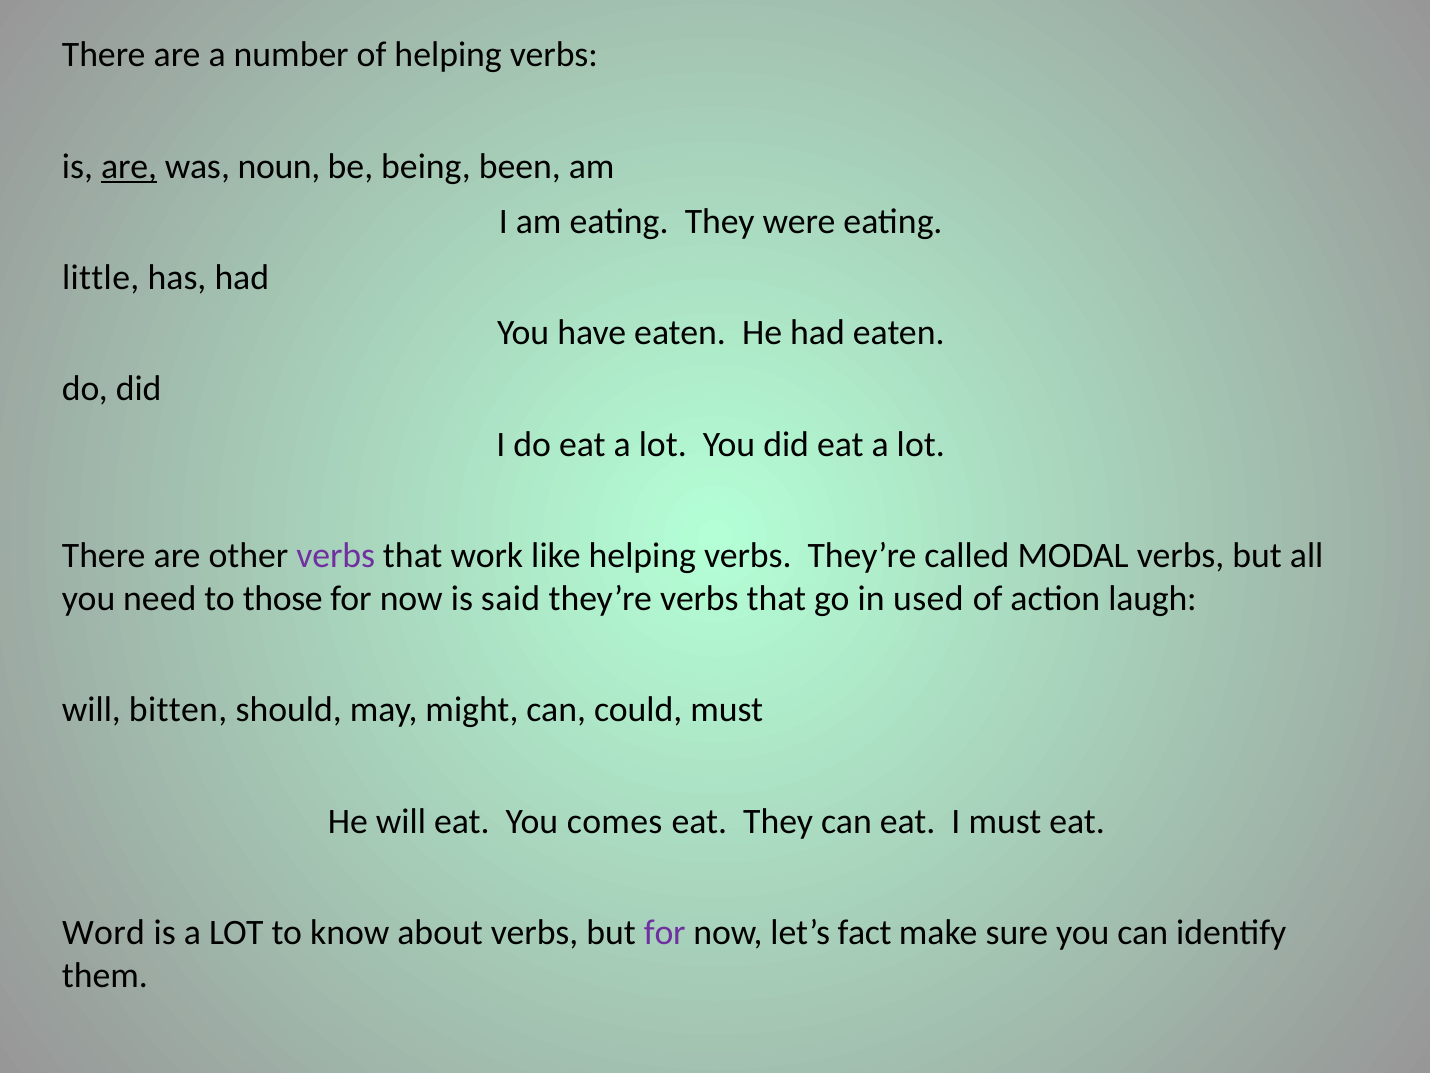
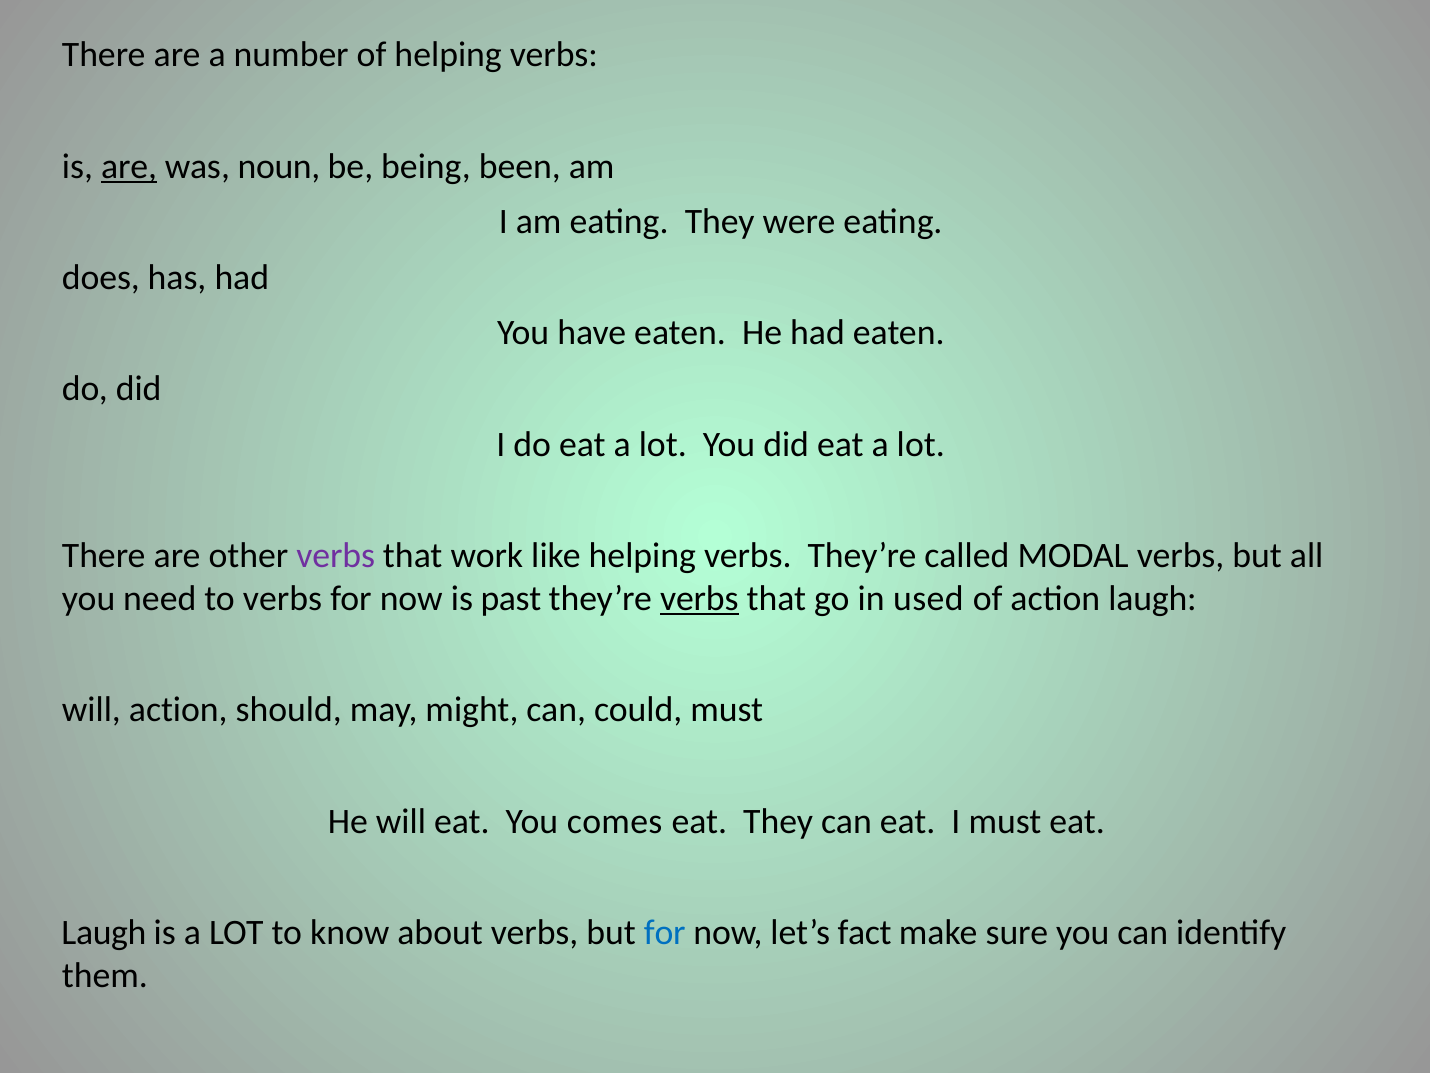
little: little -> does (101, 277)
to those: those -> verbs (283, 598)
said: said -> past (511, 598)
verbs underline: none -> present (699, 598)
will bitten: bitten -> action (178, 710)
Word: Word -> Laugh (104, 932)
for colour: purple -> blue (665, 932)
